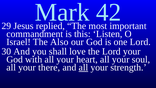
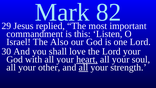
42: 42 -> 82 (109, 12)
heart underline: none -> present (87, 59)
there: there -> other (49, 67)
